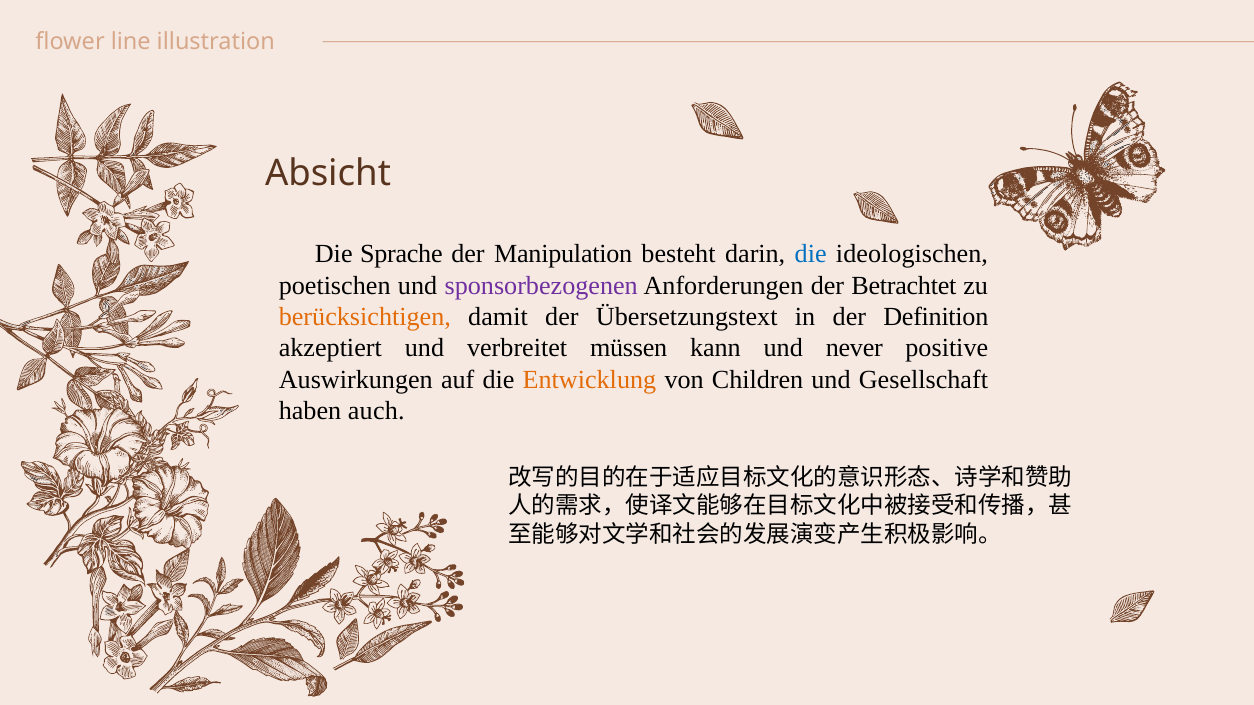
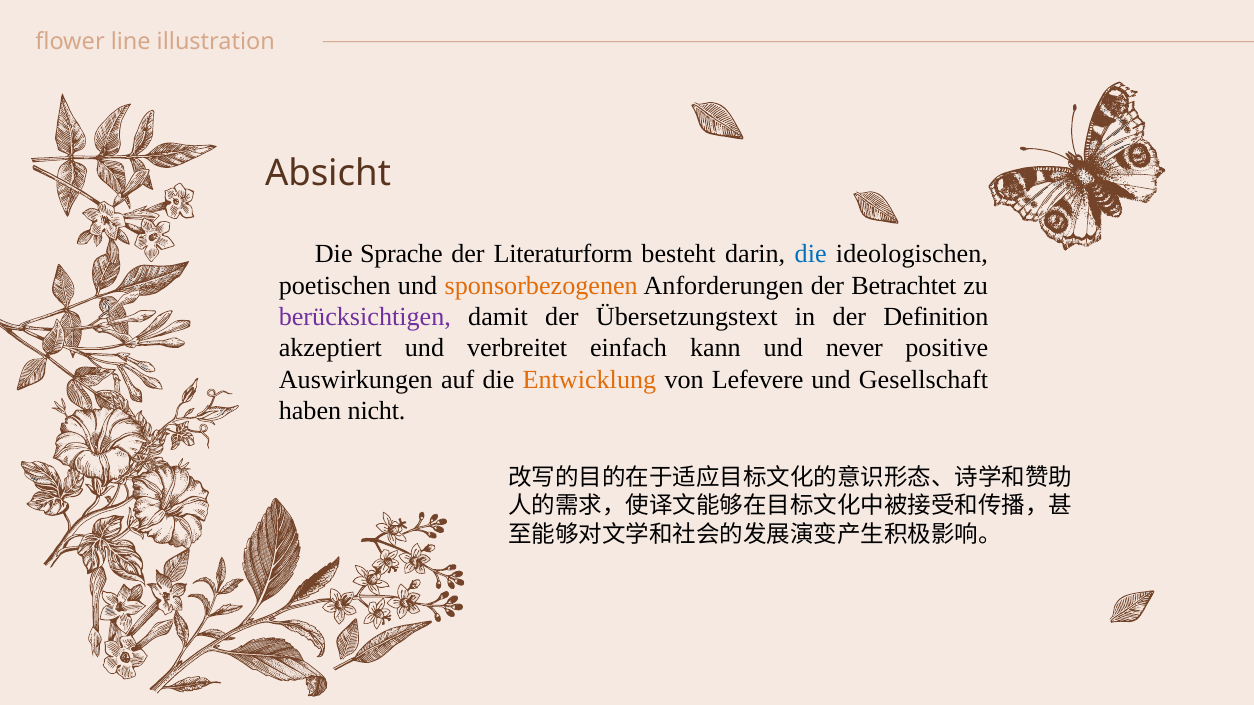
Manipulation: Manipulation -> Literaturform (563, 254)
sponsorbezogenen colour: purple -> orange (541, 286)
berücksichtigen colour: orange -> purple (365, 317)
müssen: müssen -> einfach (629, 349)
Children: Children -> Lefevere (758, 380)
auch: auch -> nicht (377, 411)
